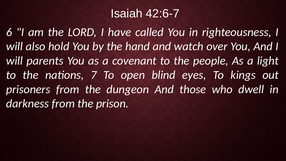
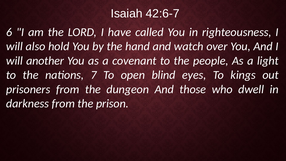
parents: parents -> another (45, 61)
